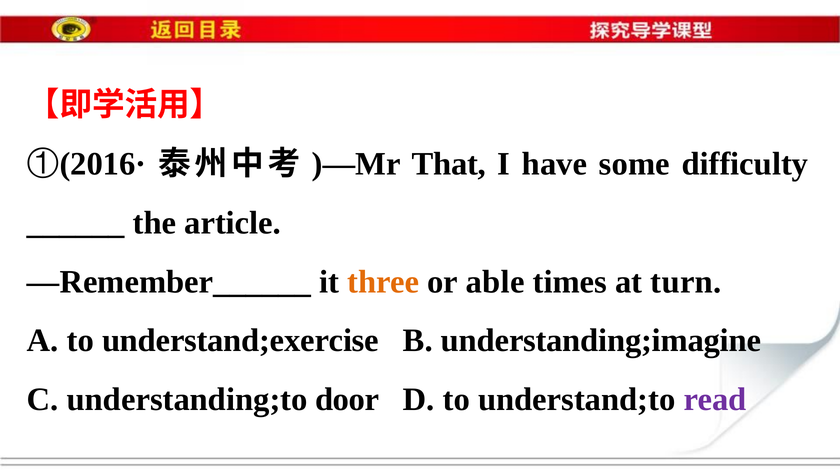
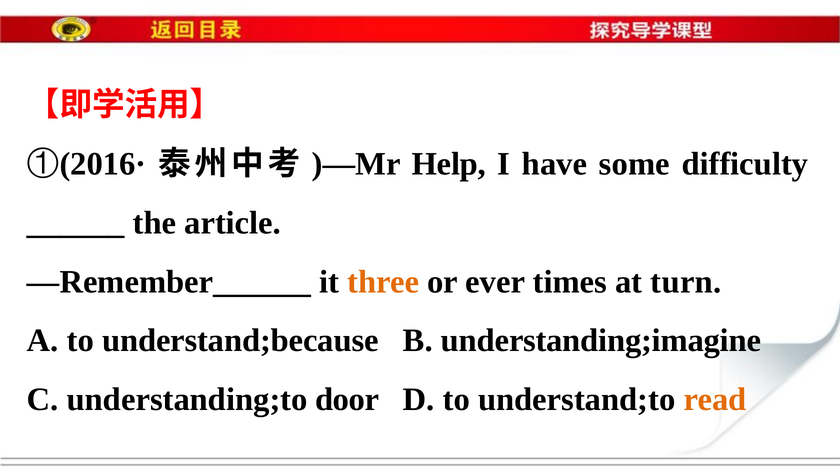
That: That -> Help (449, 164)
able: able -> ever (495, 281)
understand;exercise: understand;exercise -> understand;because (240, 340)
read colour: purple -> orange (715, 399)
